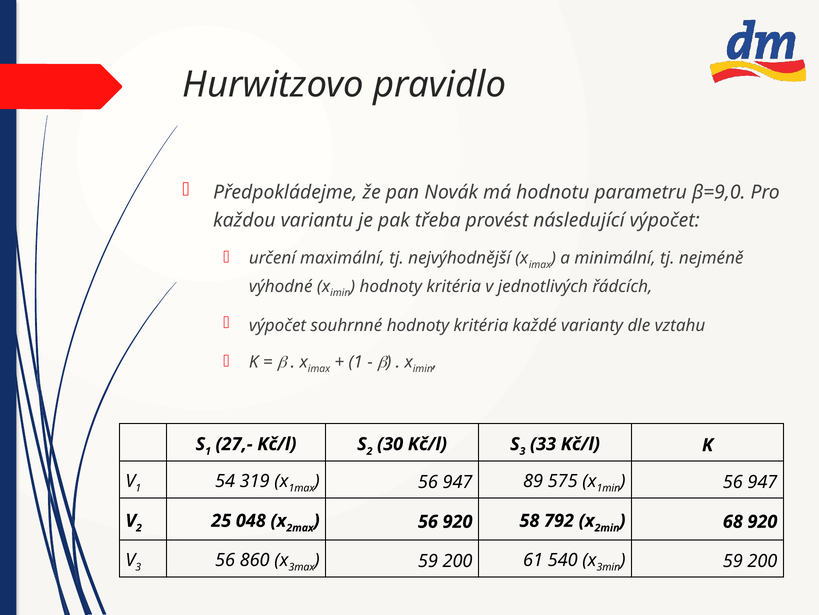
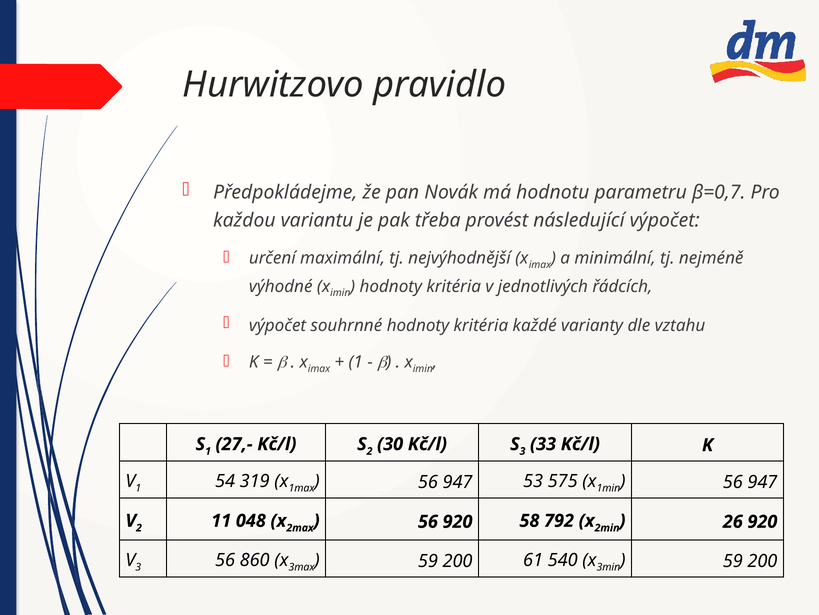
β=9,0: β=9,0 -> β=0,7 (719, 192)
89: 89 -> 53 (533, 481)
25: 25 -> 11 (221, 520)
68: 68 -> 26 (733, 521)
